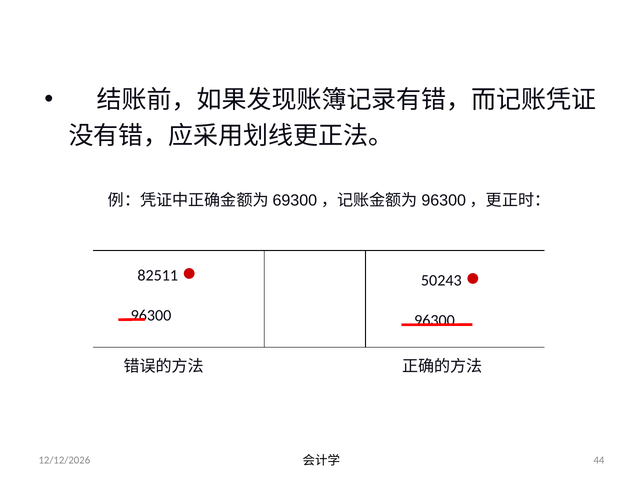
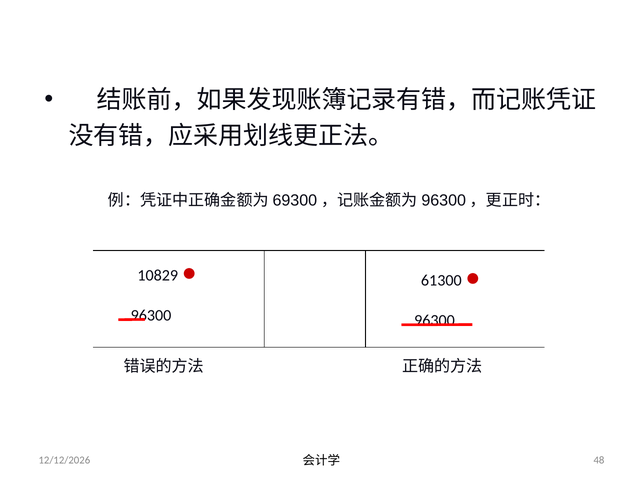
82511: 82511 -> 10829 (158, 275)
50243: 50243 -> 61300 (441, 281)
44: 44 -> 48 (599, 460)
